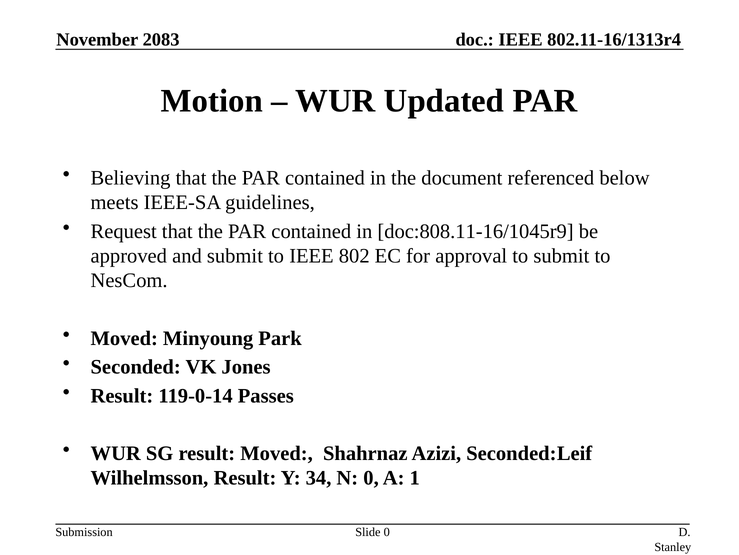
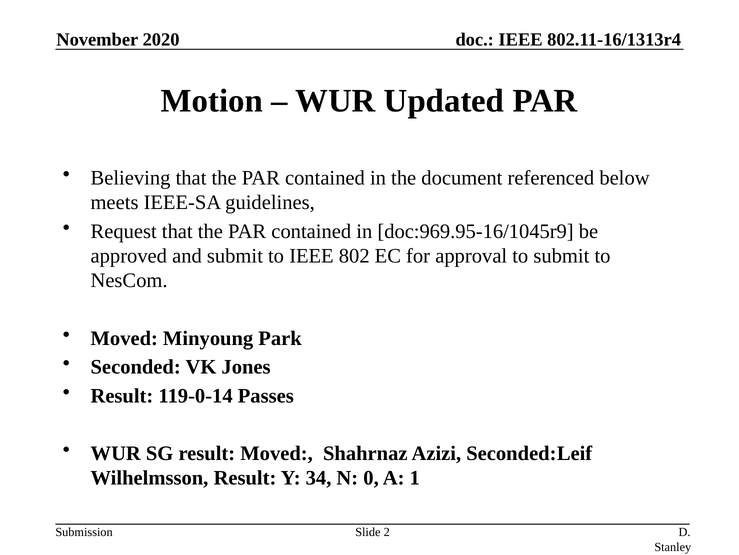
2083: 2083 -> 2020 (161, 39)
doc:808.11-16/1045r9: doc:808.11-16/1045r9 -> doc:969.95-16/1045r9 (476, 231)
Slide 0: 0 -> 2 (387, 532)
